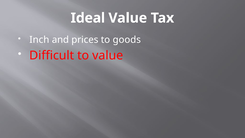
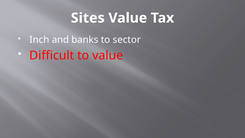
Ideal: Ideal -> Sites (88, 18)
prices: prices -> banks (85, 40)
goods: goods -> sector (127, 40)
